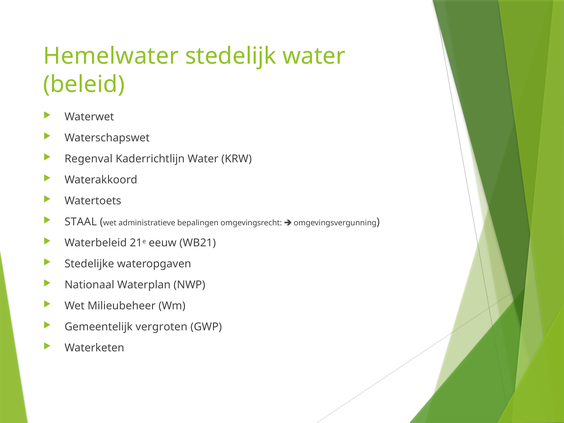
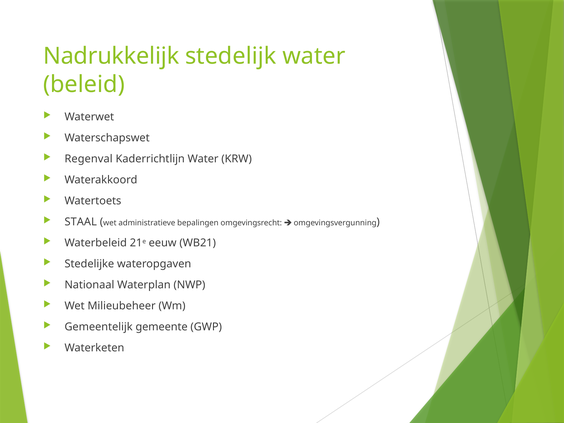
Hemelwater: Hemelwater -> Nadrukkelijk (111, 56)
vergroten: vergroten -> gemeente (162, 327)
